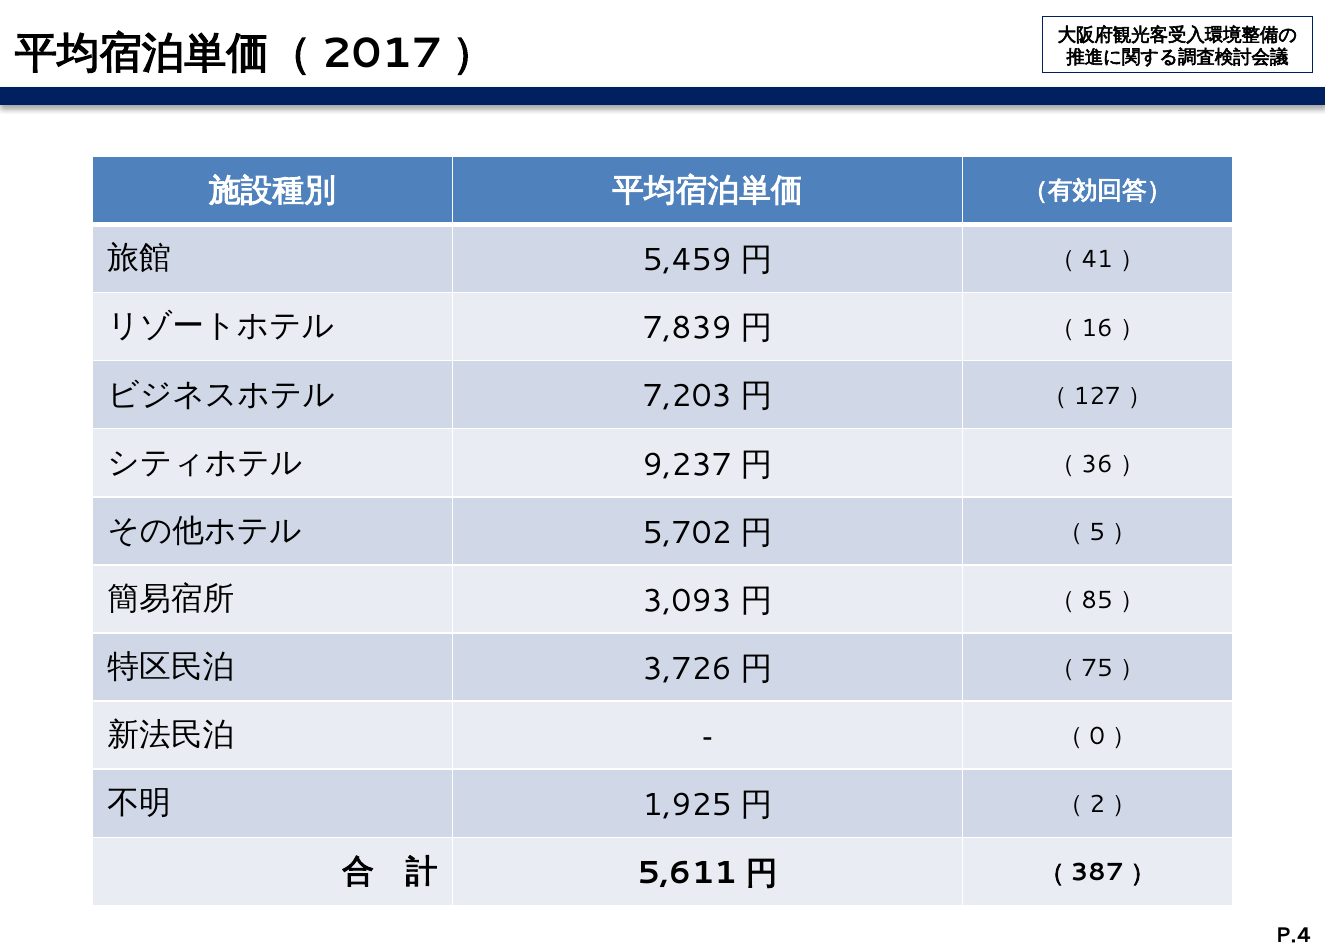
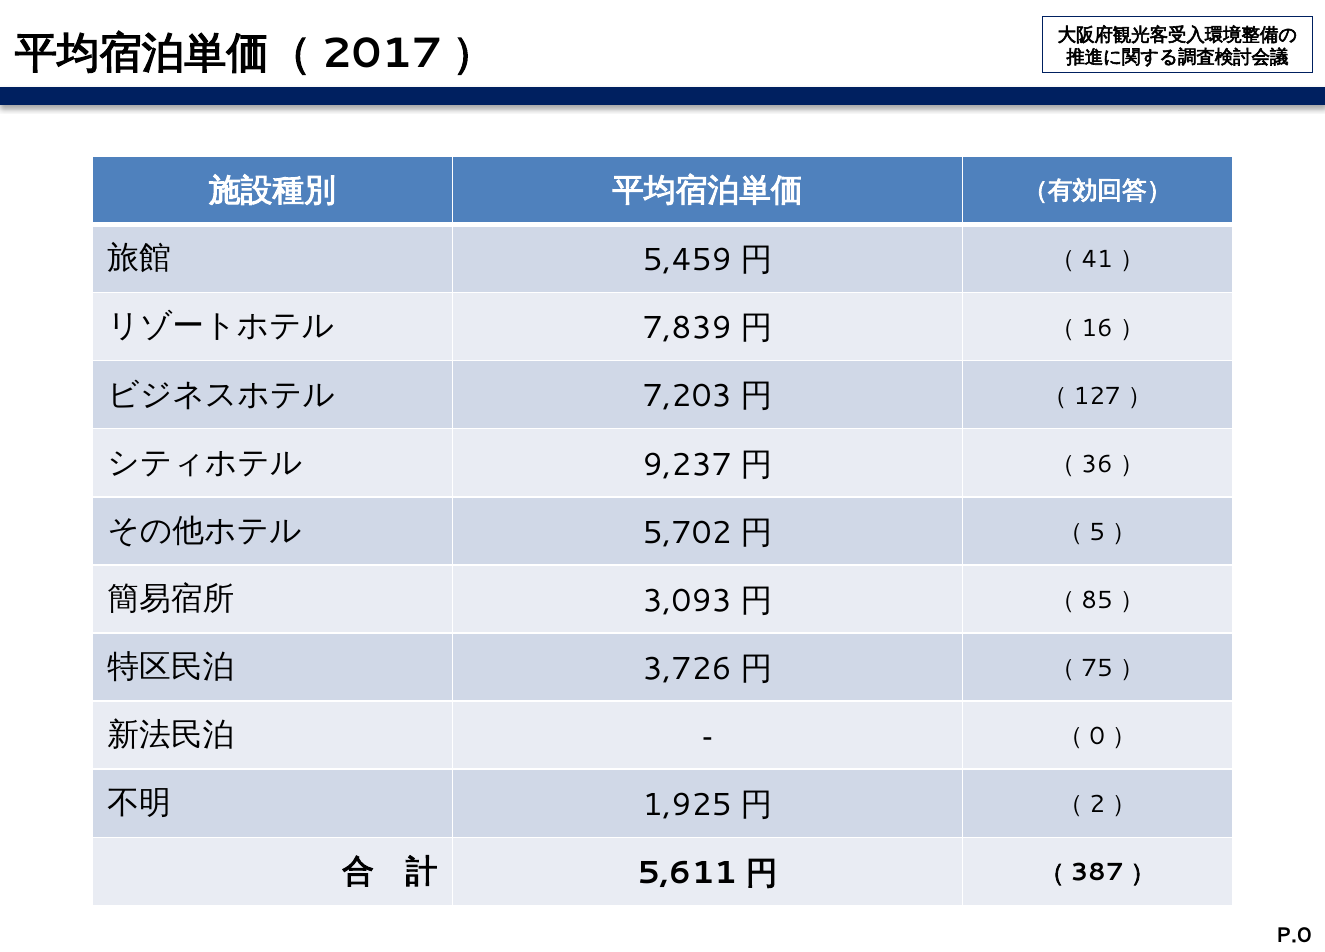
P.4: P.4 -> P.0 (1294, 936)
